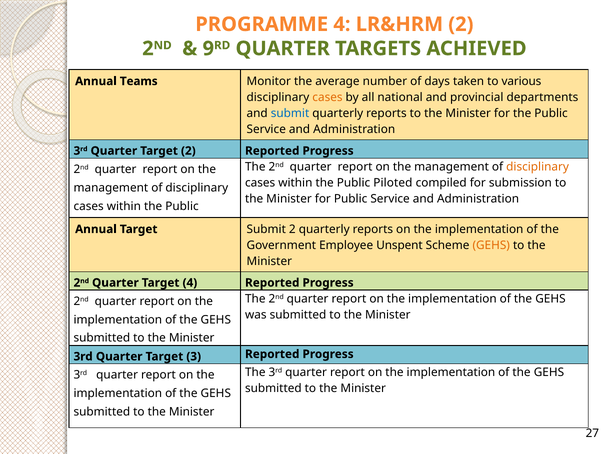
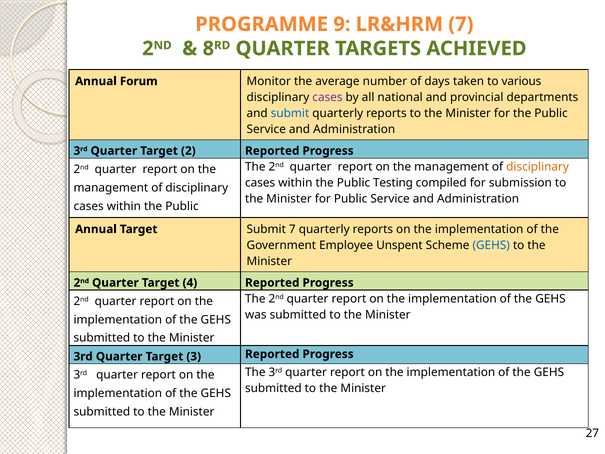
PROGRAMME 4: 4 -> 9 (342, 24)
LR&HRM 2: 2 -> 7 (461, 24)
9: 9 -> 8 (208, 49)
Teams: Teams -> Forum (139, 81)
cases colour: orange -> purple (327, 97)
Piloted: Piloted -> Testing (393, 183)
Submit 2: 2 -> 7 (292, 229)
GEHS colour: orange -> blue (491, 245)
